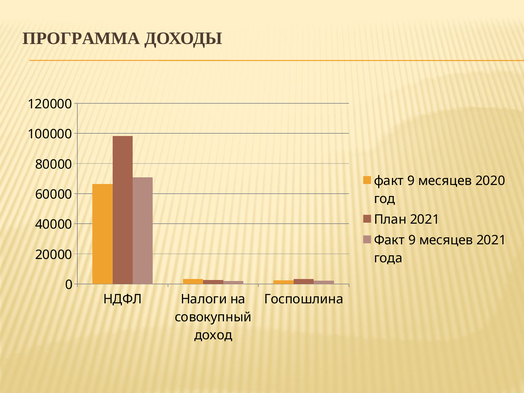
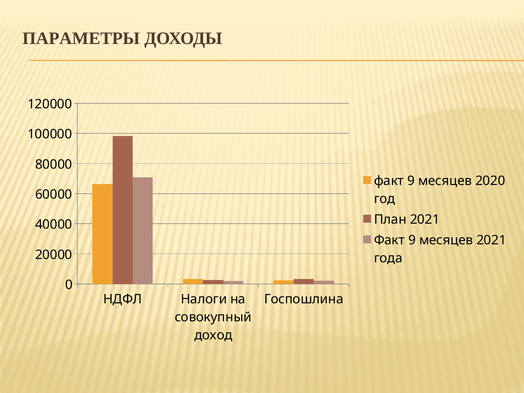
ПРОГРАММА: ПРОГРАММА -> ПАРАМЕТРЫ (81, 39)
